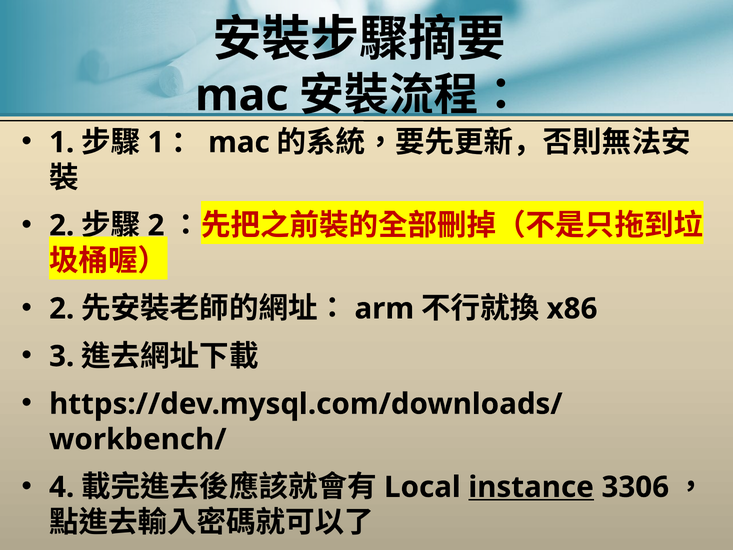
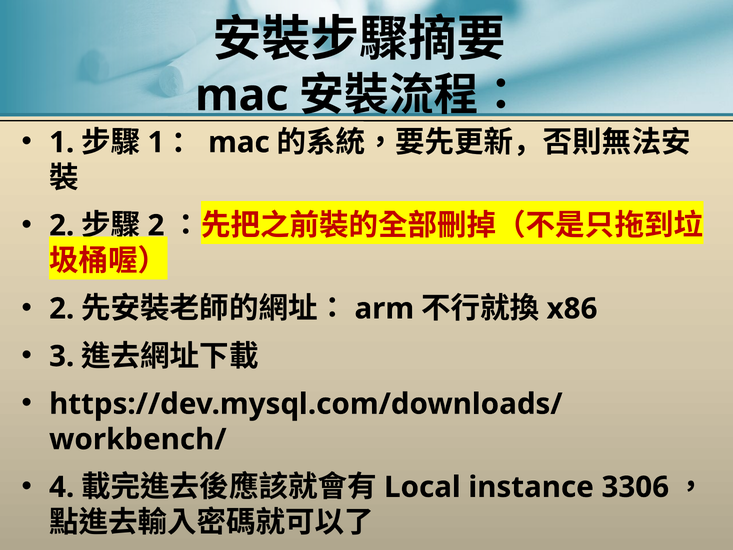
instance underline: present -> none (531, 487)
